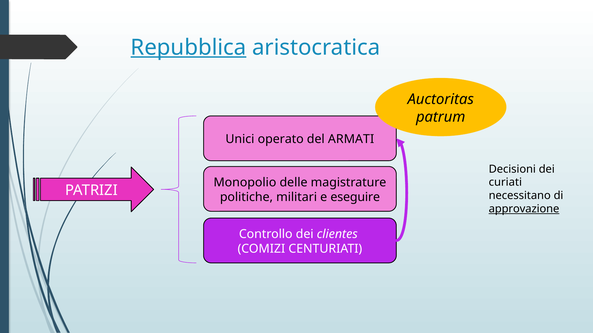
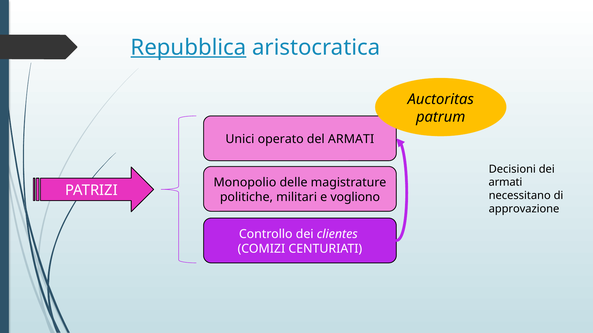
curiati: curiati -> armati (505, 183)
eseguire: eseguire -> vogliono (355, 197)
approvazione underline: present -> none (524, 209)
